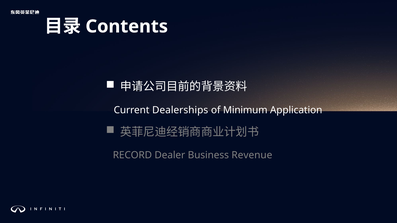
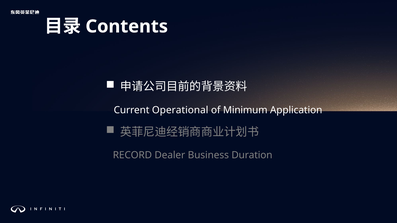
Dealerships: Dealerships -> Operational (180, 110)
Revenue: Revenue -> Duration (252, 155)
